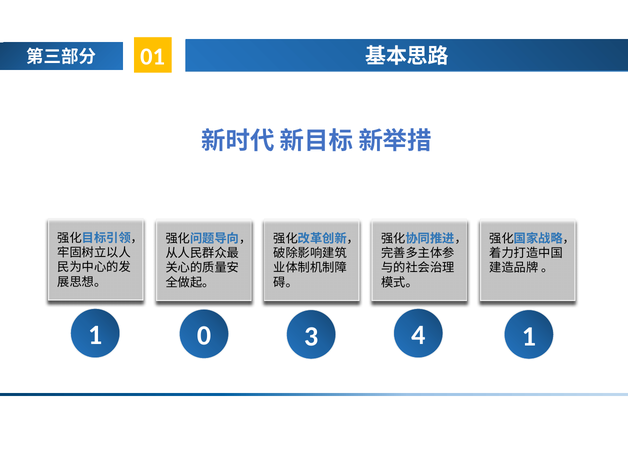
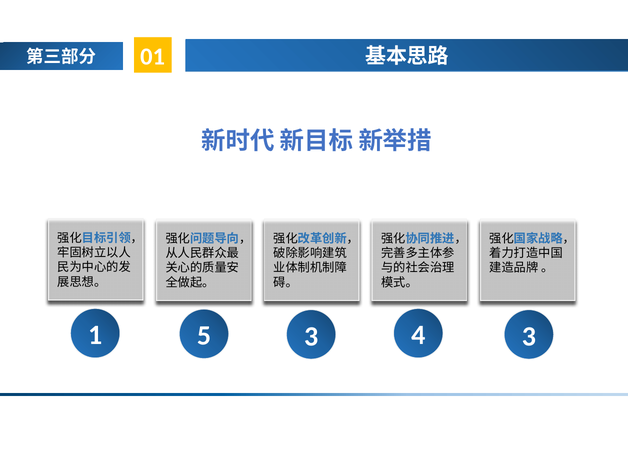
0: 0 -> 5 (204, 336)
4 1: 1 -> 3 (529, 336)
